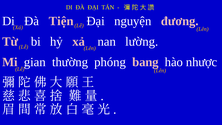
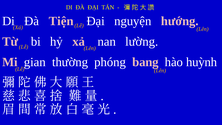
đương: đương -> hướng (180, 21)
nhược: nhược -> huỳnh (202, 62)
